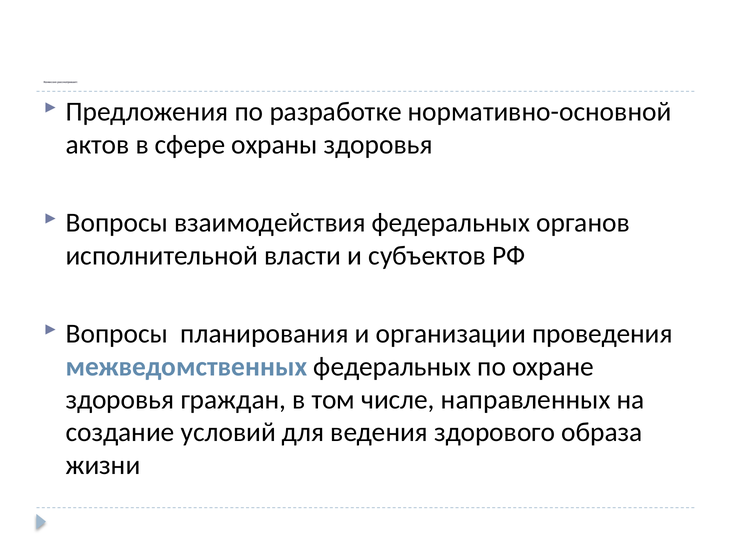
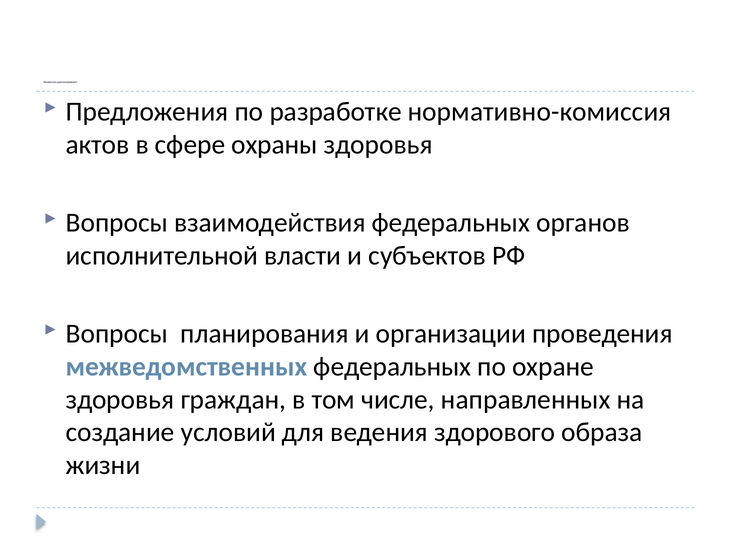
нормативно-основной: нормативно-основной -> нормативно-комиссия (540, 112)
